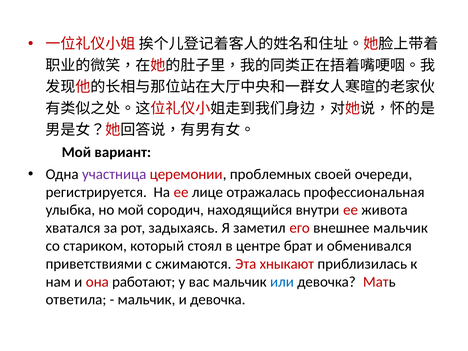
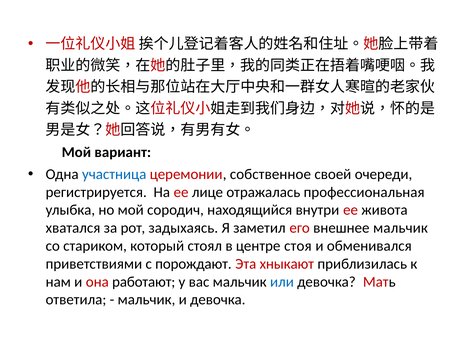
участница colour: purple -> blue (114, 174)
проблемных: проблемных -> собственное (270, 174)
брат: брат -> стоя (298, 246)
сжимаются: сжимаются -> порождают (193, 264)
